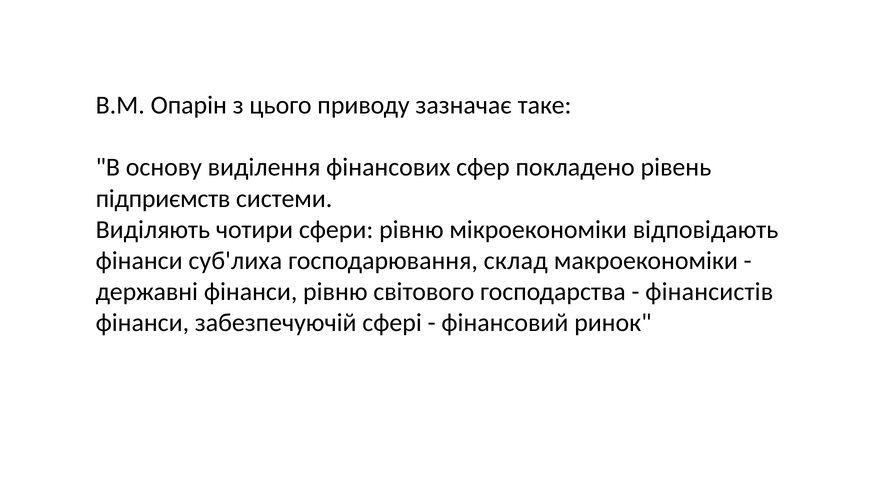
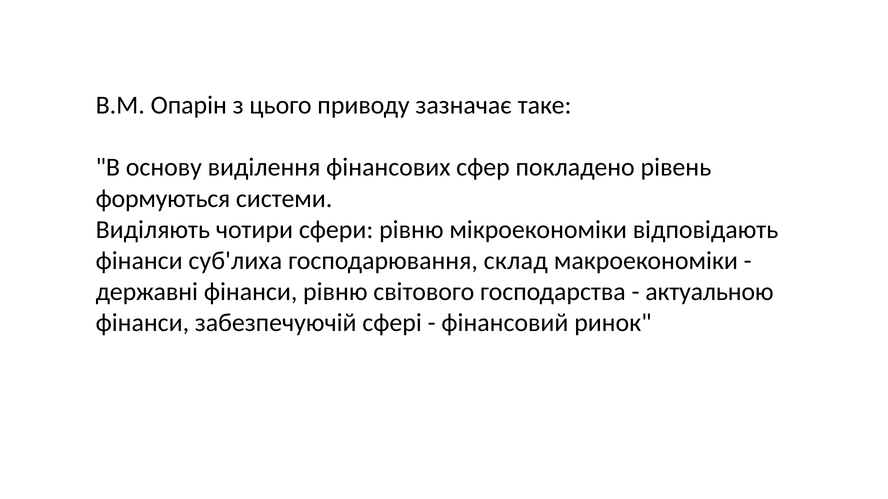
підприємств: підприємств -> формуються (163, 199)
фінансистів: фінансистів -> актуальною (709, 292)
